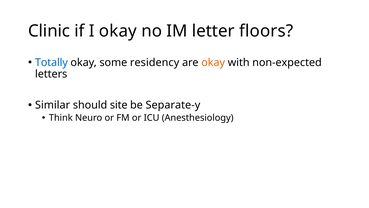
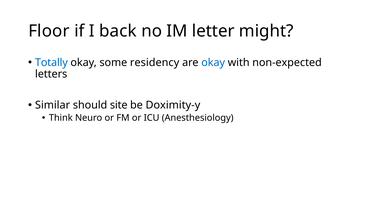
Clinic: Clinic -> Floor (49, 31)
I okay: okay -> back (118, 31)
floors: floors -> might (266, 31)
okay colour: orange -> blue (213, 62)
Separate-y: Separate-y -> Doximity-y (173, 105)
